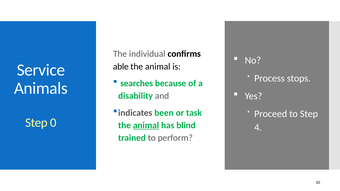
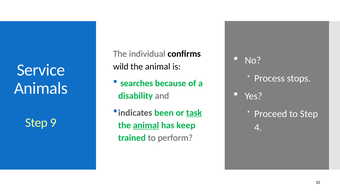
able: able -> wild (121, 67)
task underline: none -> present (194, 113)
0: 0 -> 9 (53, 123)
blind: blind -> keep (186, 125)
